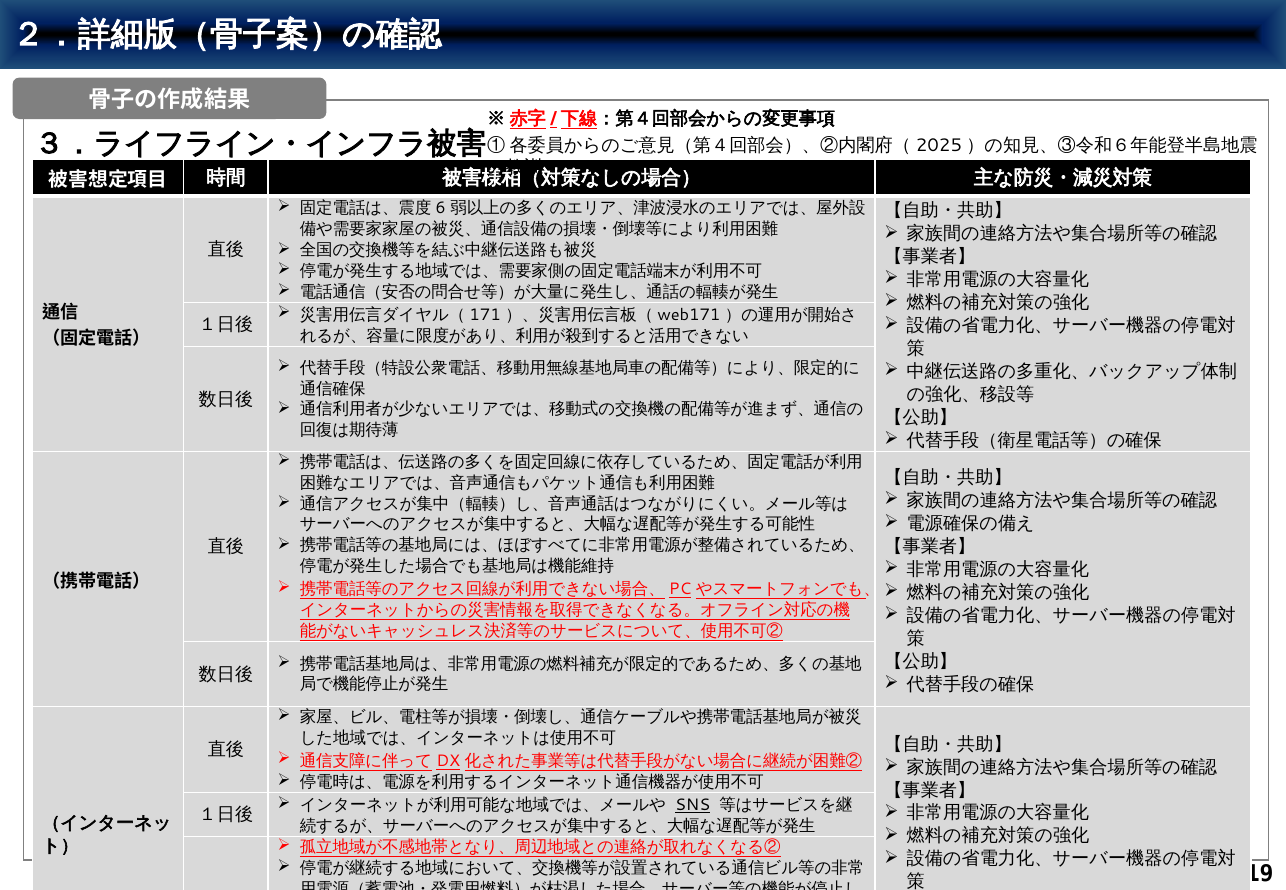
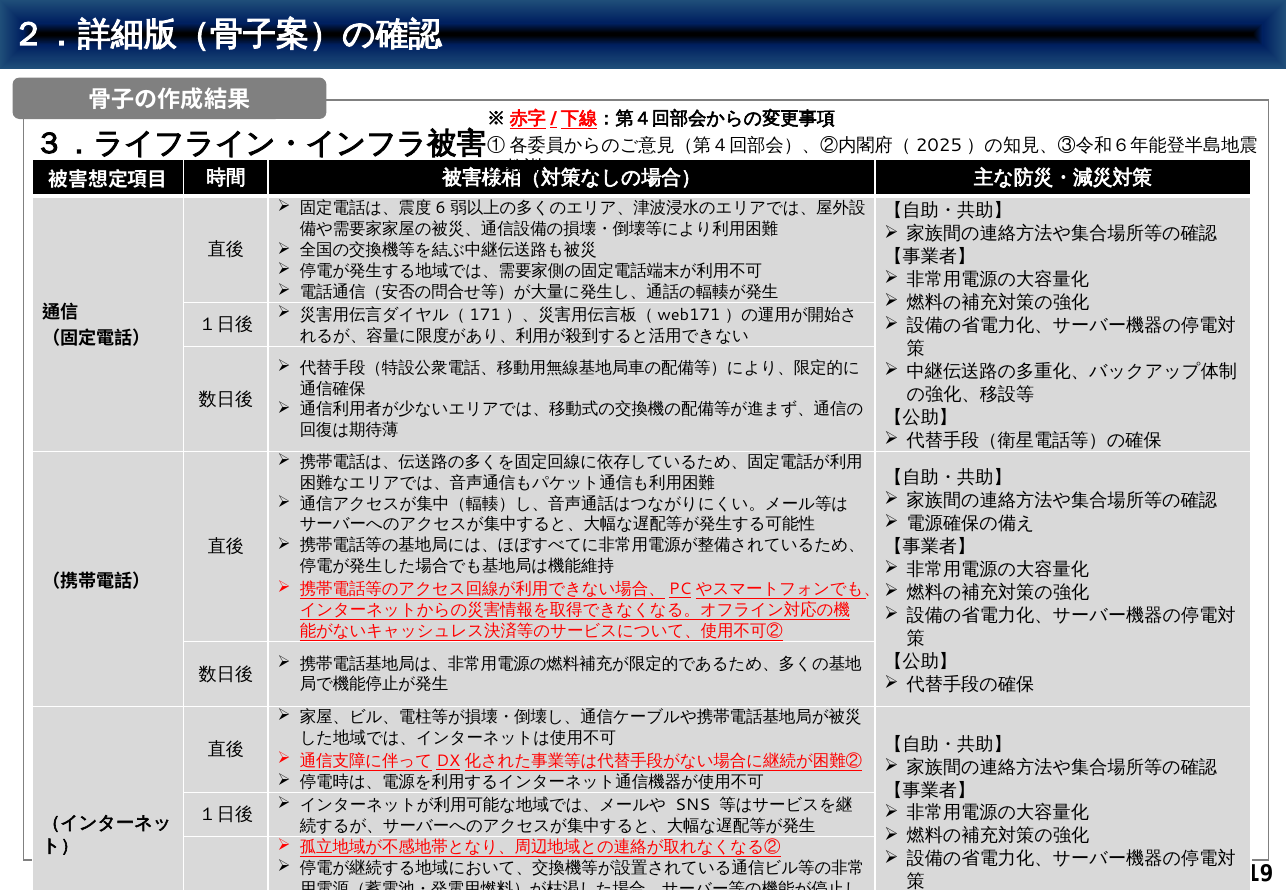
SNS underline: present -> none (693, 805)
